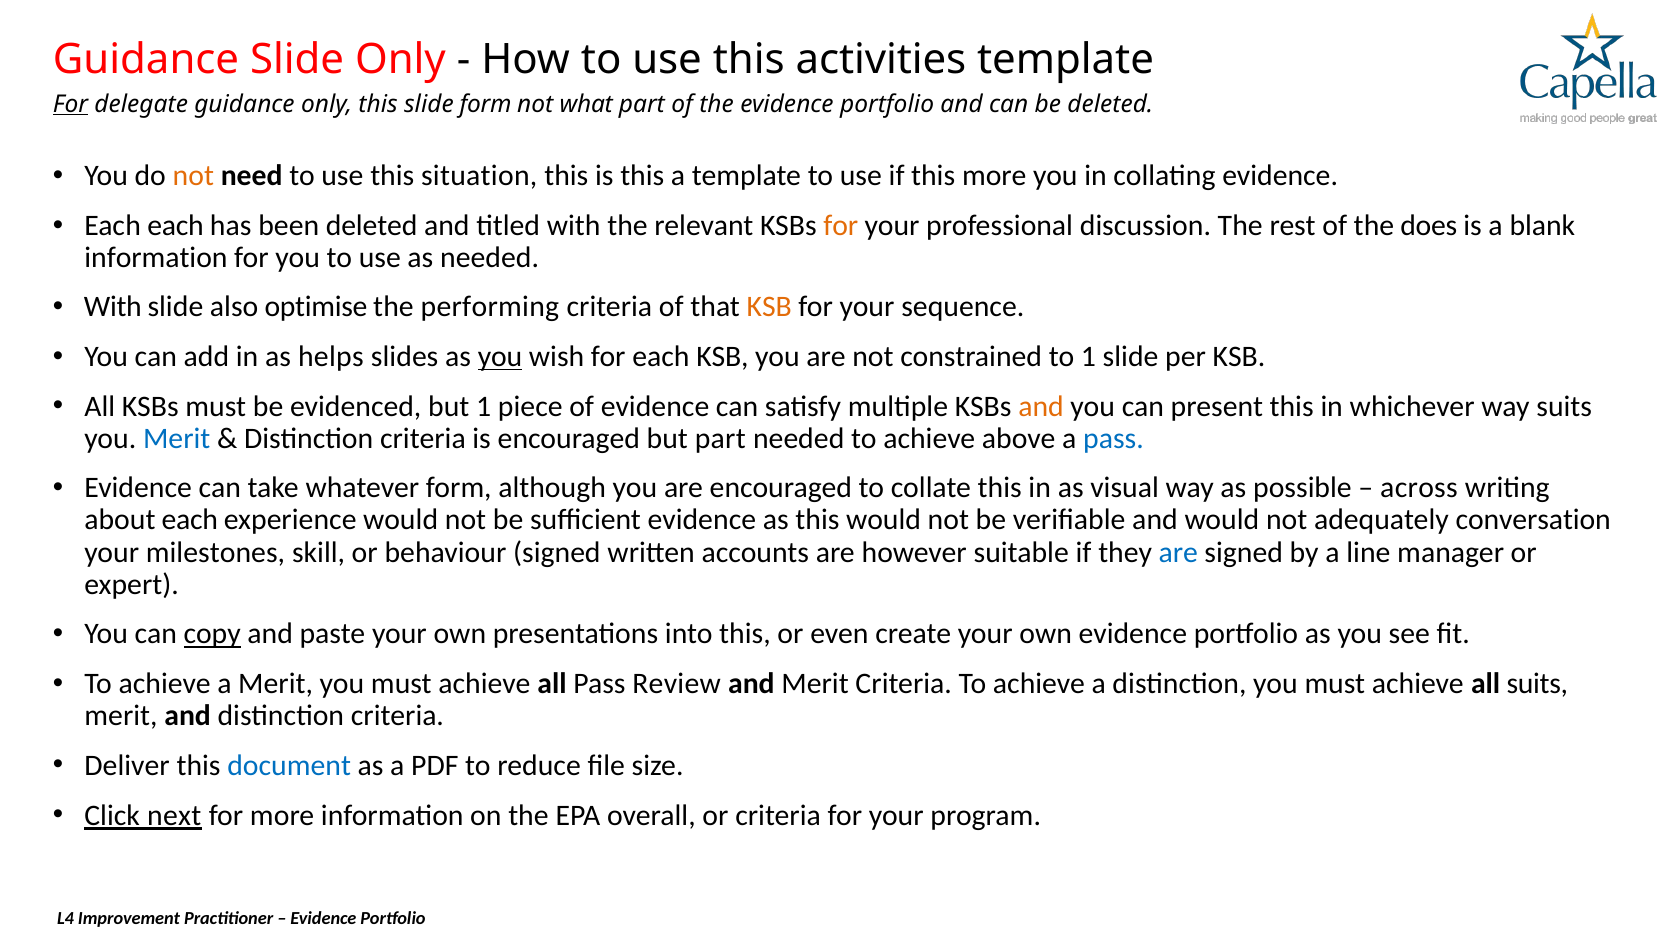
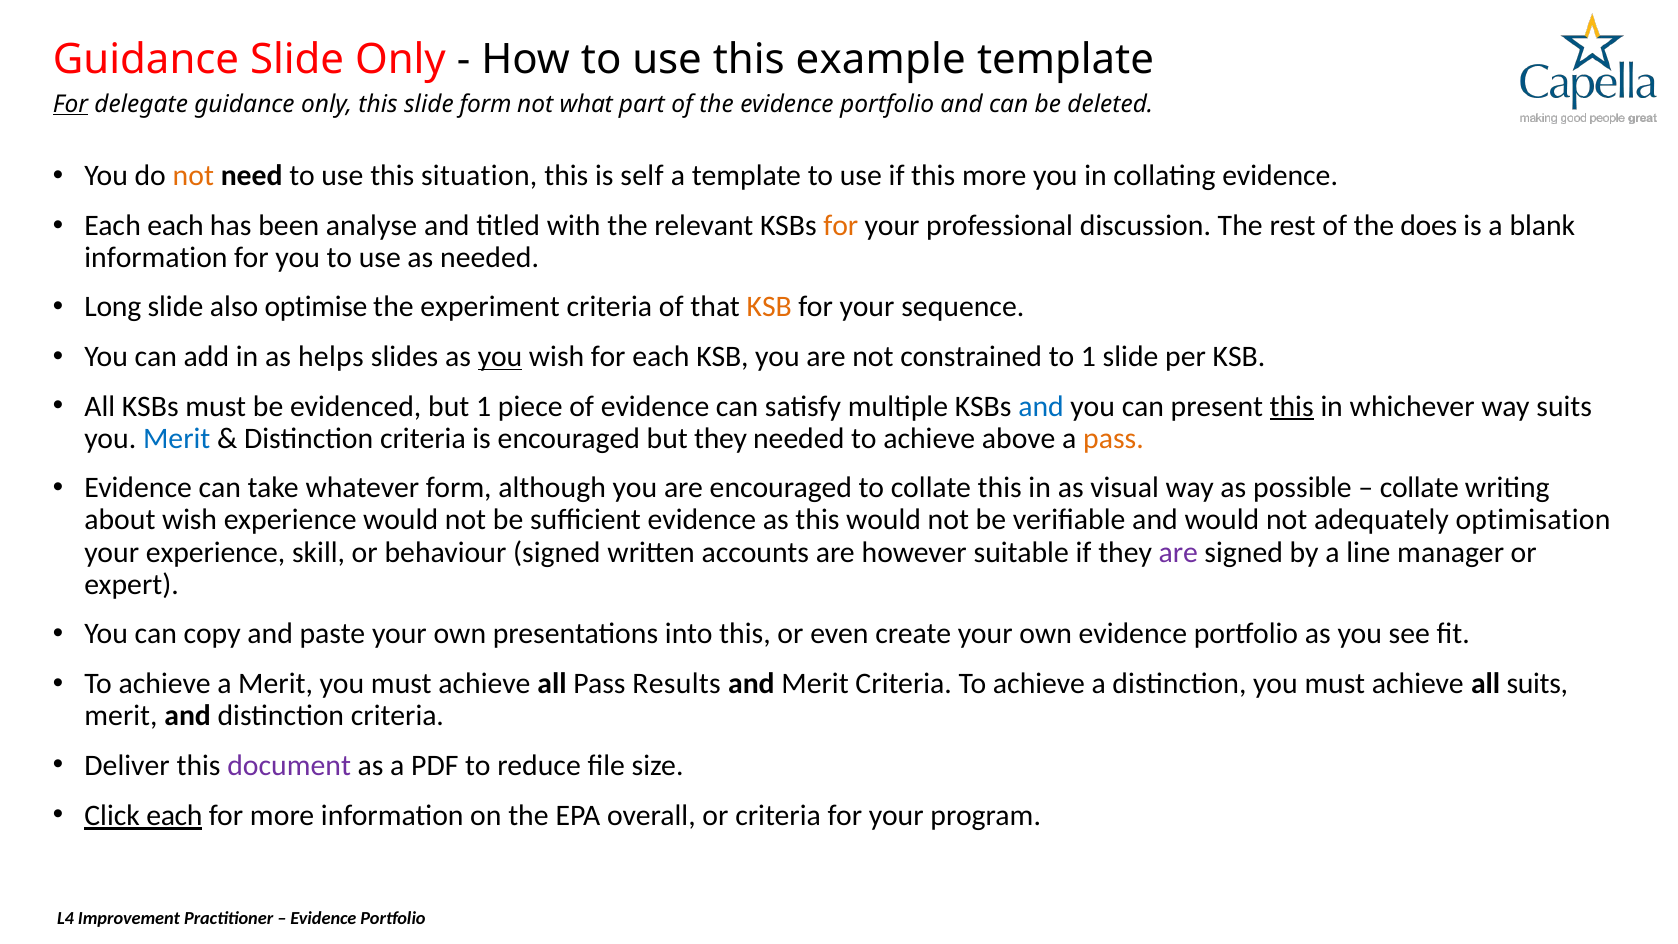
activities: activities -> example (881, 59)
is this: this -> self (642, 176)
been deleted: deleted -> analyse (372, 225)
With: With -> Long (113, 307)
performing: performing -> experiment (490, 307)
and colour: orange -> blue (1041, 406)
this underline: none -> present (1292, 406)
but part: part -> they (721, 438)
pass colour: blue -> orange (1113, 438)
across: across -> collate (1419, 488)
about each: each -> wish (190, 520)
conversation: conversation -> optimisation (1533, 520)
your milestones: milestones -> experience (216, 552)
are colour: blue -> purple (1178, 552)
copy underline: present -> none (212, 634)
Review: Review -> Results (677, 683)
document colour: blue -> purple (289, 765)
Click next: next -> each (174, 815)
